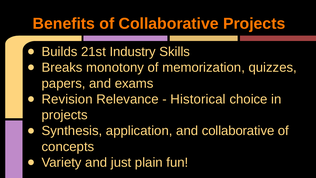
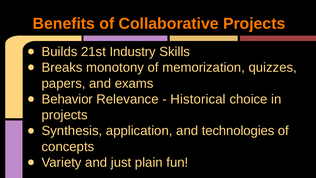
Revision: Revision -> Behavior (67, 99)
and collaborative: collaborative -> technologies (238, 131)
